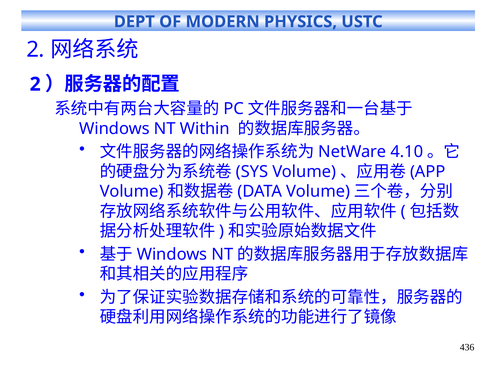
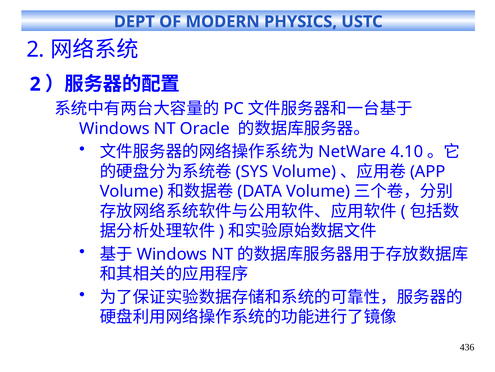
Within: Within -> Oracle (205, 128)
